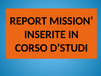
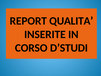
MISSION: MISSION -> QUALITA (71, 21)
